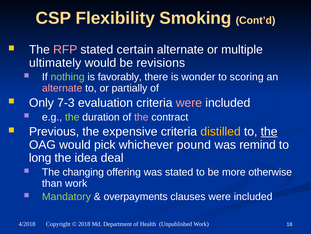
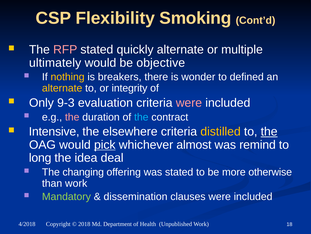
certain: certain -> quickly (135, 49)
revisions: revisions -> objective (161, 63)
nothing colour: light green -> yellow (68, 77)
favorably: favorably -> breakers (120, 77)
scoring: scoring -> defined (247, 77)
alternate colour: pink -> yellow (62, 88)
partially: partially -> integrity (130, 88)
7-3: 7-3 -> 9-3 (66, 102)
the colour: light green -> pink (72, 117)
the colour: pink -> light blue (141, 117)
Previous: Previous -> Intensive (54, 131)
expensive: expensive -> elsewhere (130, 131)
pick underline: none -> present (105, 144)
pound: pound -> almost (194, 144)
overpayments: overpayments -> dissemination (136, 196)
